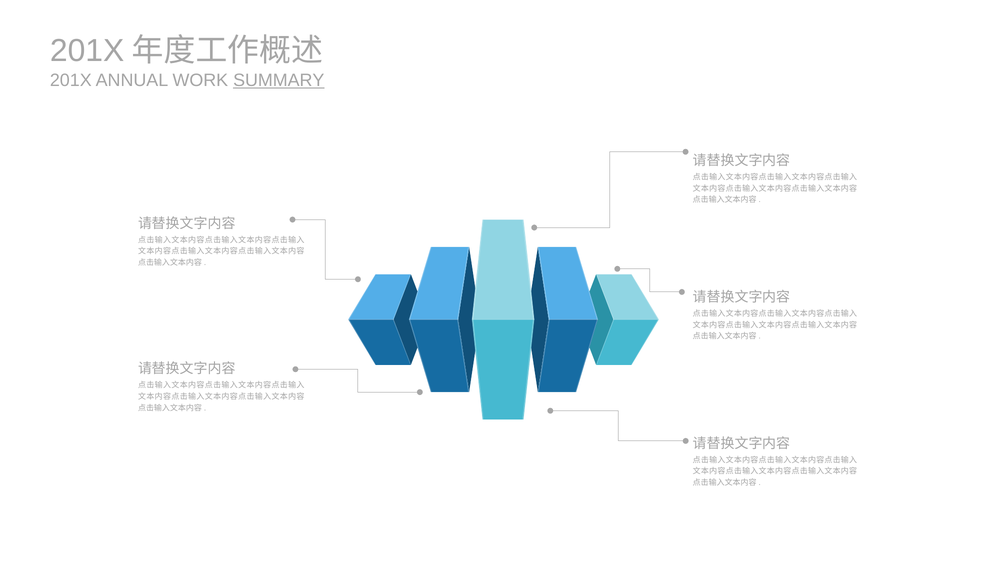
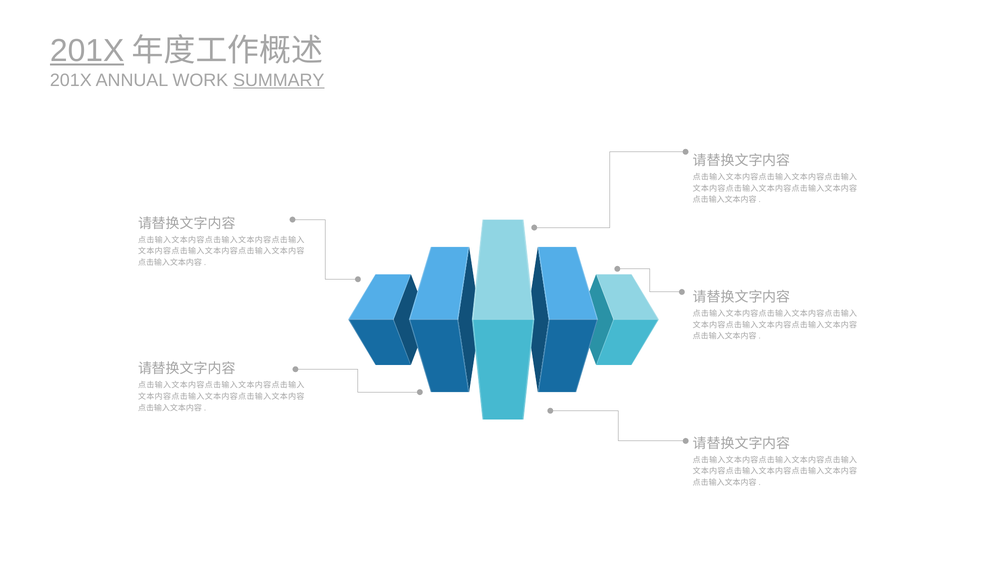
201X underline: none -> present (87, 51)
